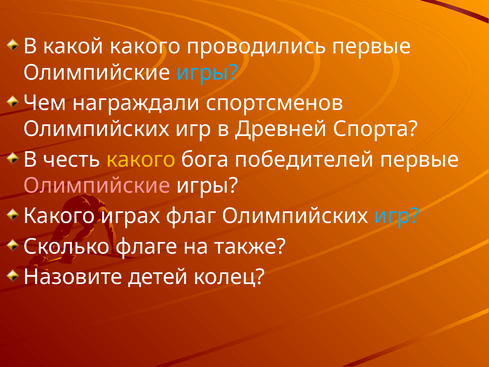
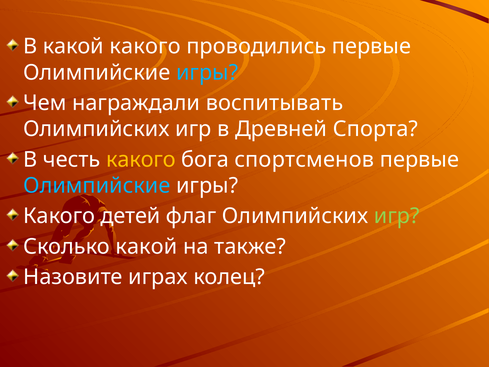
спортсменов: спортсменов -> воспитывать (274, 103)
победителей: победителей -> спортсменов (304, 159)
Олимпийские colour: pink -> light blue (97, 186)
играх: играх -> детей (130, 216)
игр colour: light blue -> light green (397, 216)
Сколько флаге: флаге -> какой (146, 246)
детей: детей -> играх (158, 277)
